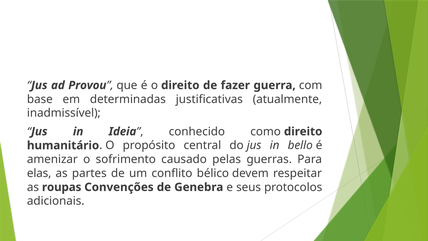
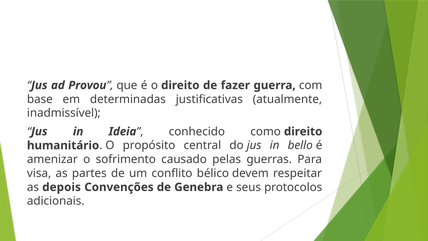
elas: elas -> visa (39, 173)
roupas: roupas -> depois (62, 187)
